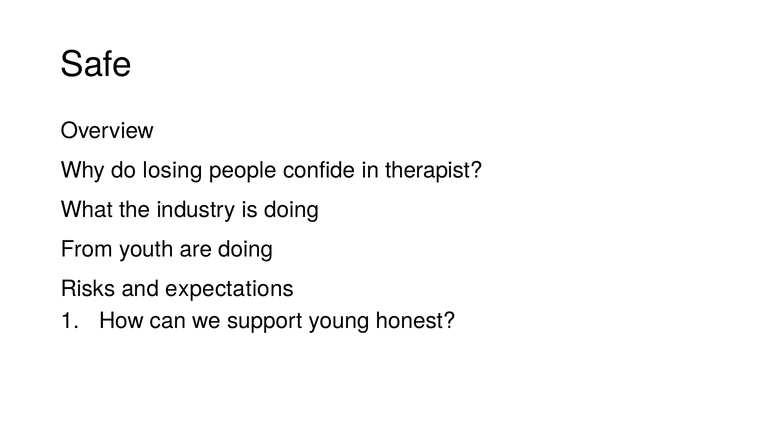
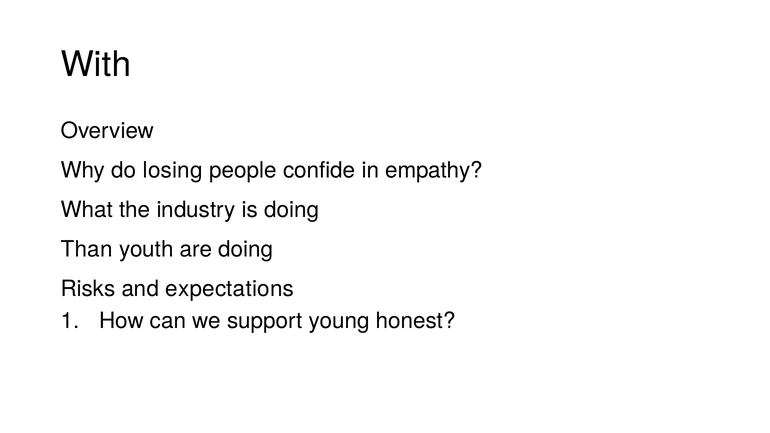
Safe: Safe -> With (96, 65)
therapist: therapist -> empathy (434, 171)
From: From -> Than (87, 249)
